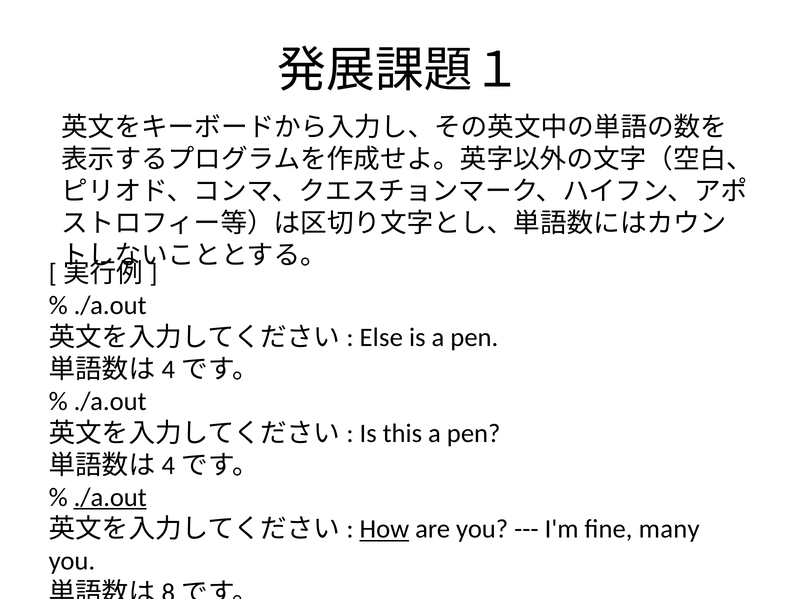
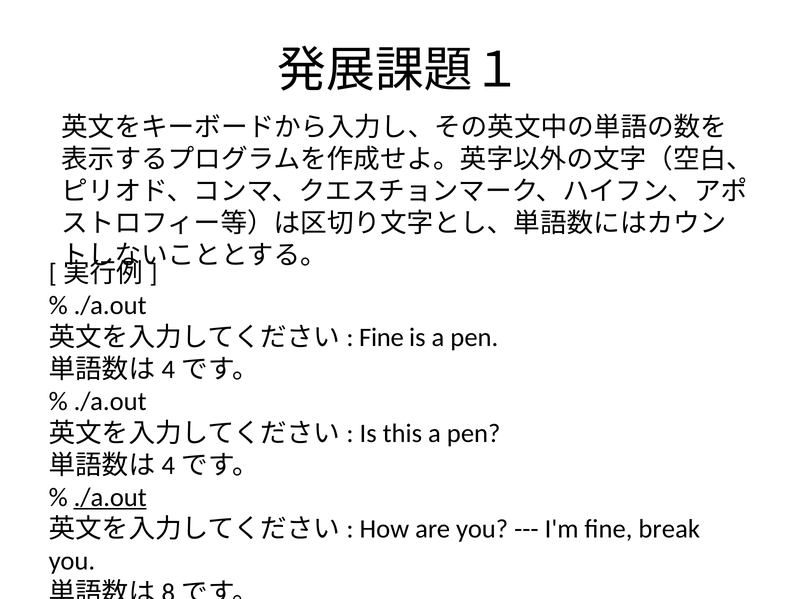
Else: Else -> Fine (381, 338)
How underline: present -> none (384, 529)
many: many -> break (669, 529)
